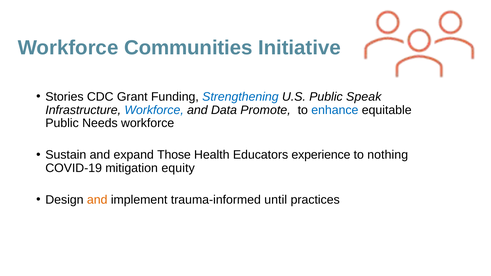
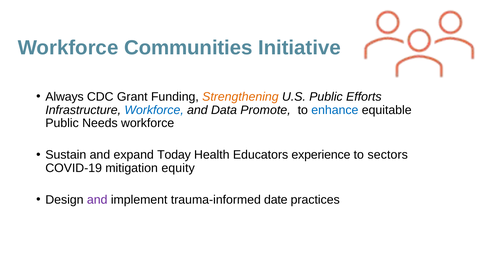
Stories: Stories -> Always (65, 97)
Strengthening colour: blue -> orange (240, 97)
Speak: Speak -> Efforts (364, 97)
Those: Those -> Today (174, 155)
nothing: nothing -> sectors (388, 155)
and colour: orange -> purple (97, 200)
until: until -> date (276, 200)
